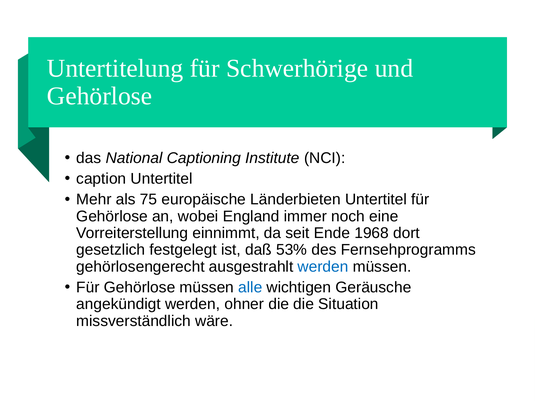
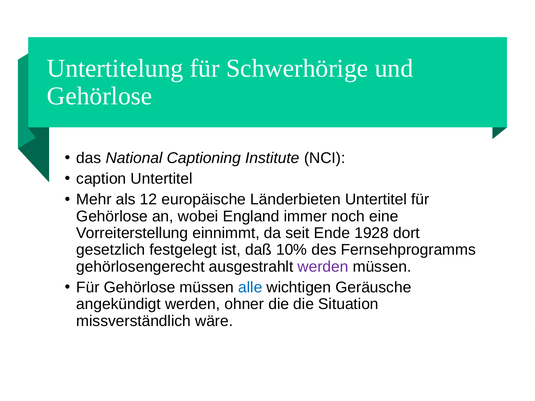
75: 75 -> 12 (149, 200)
1968: 1968 -> 1928 (372, 233)
53%: 53% -> 10% (292, 250)
werden colour: blue -> purple (323, 267)
